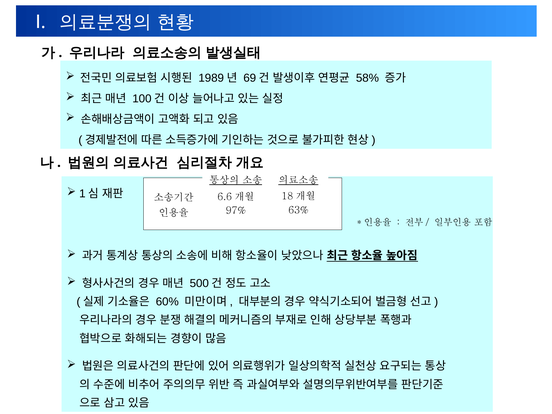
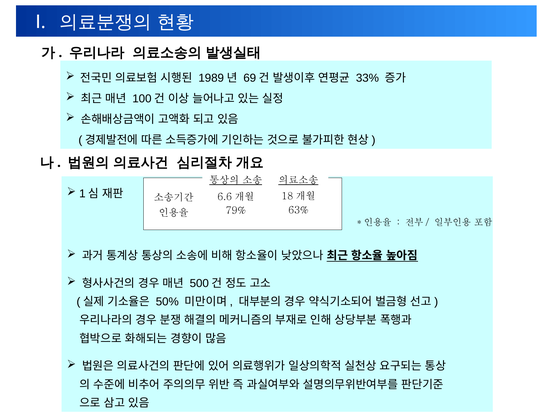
58%: 58% -> 33% (367, 78)
97%: 97% -> 79% (236, 211)
60%: 60% -> 50% (167, 302)
